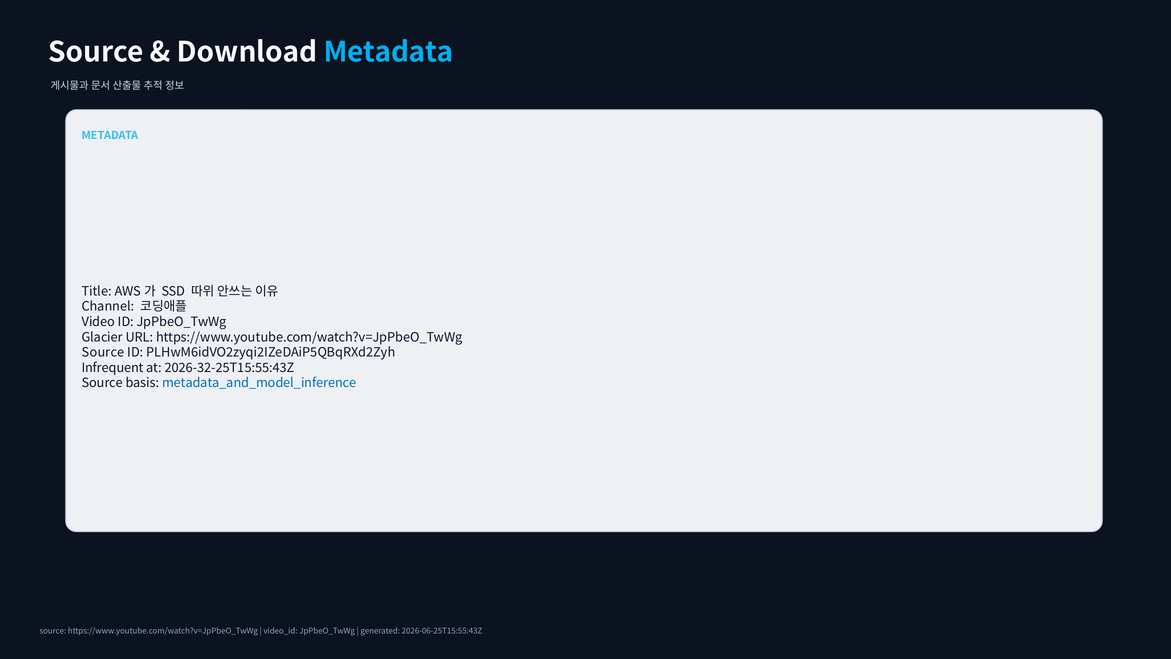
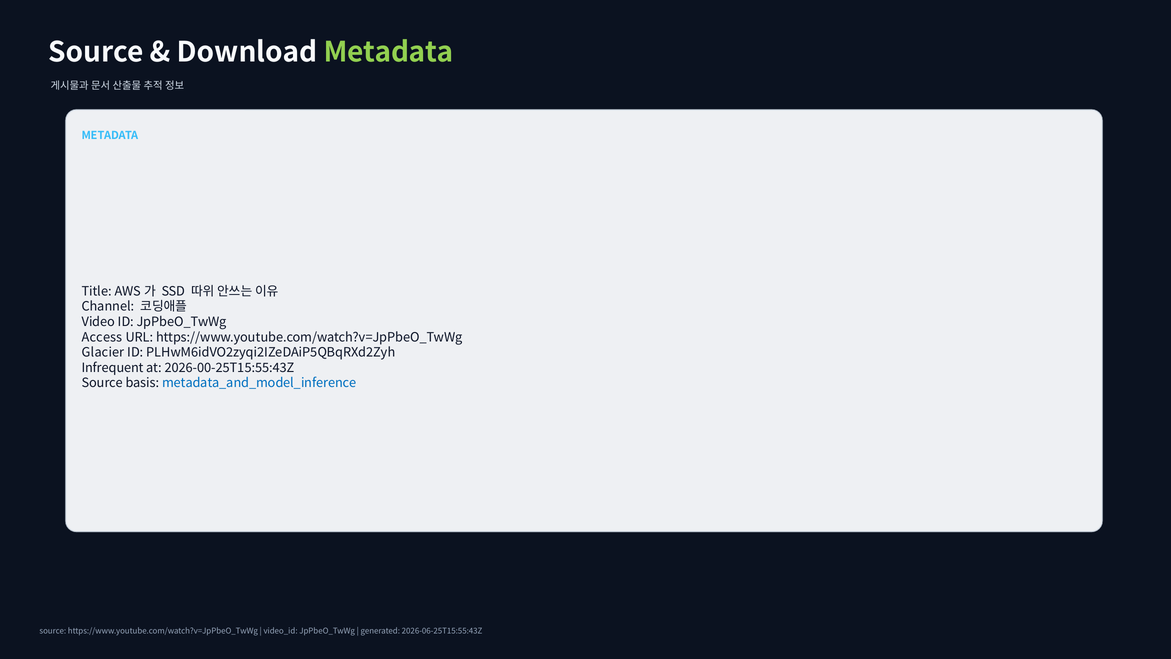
Metadata colour: light blue -> light green (388, 52)
Glacier: Glacier -> Access (102, 337)
Source: Source -> Glacier (103, 352)
2026-32-25T15:55:43Z: 2026-32-25T15:55:43Z -> 2026-00-25T15:55:43Z (230, 368)
